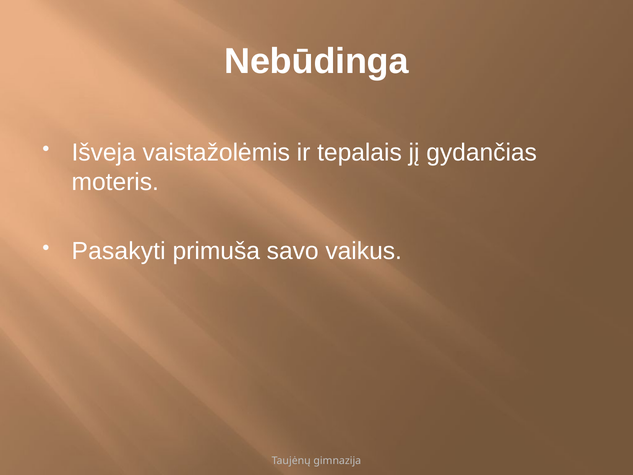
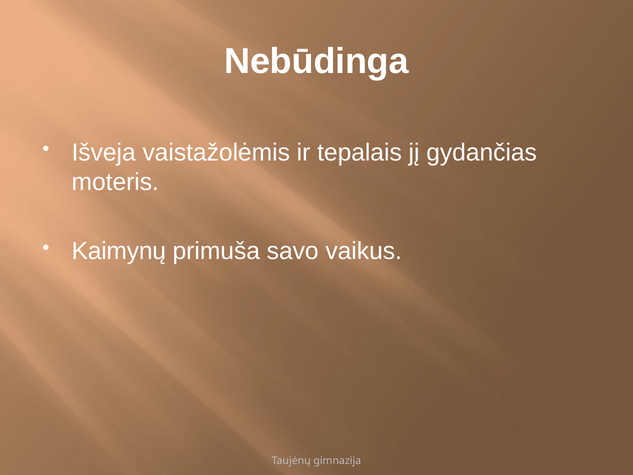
Pasakyti: Pasakyti -> Kaimynų (119, 251)
